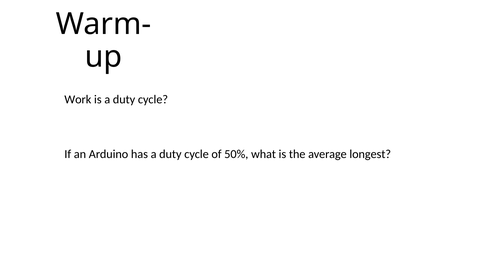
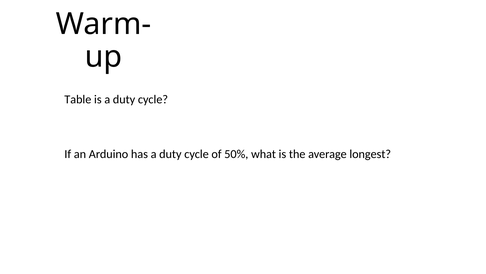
Work: Work -> Table (78, 99)
